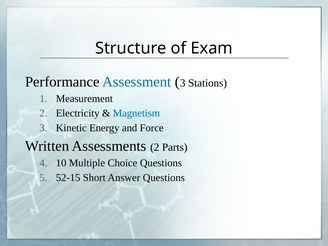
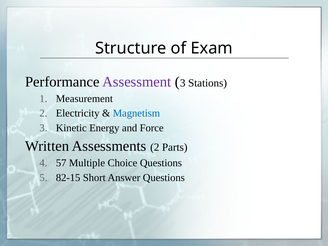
Assessment colour: blue -> purple (137, 82)
10: 10 -> 57 (61, 163)
52-15: 52-15 -> 82-15 (68, 178)
